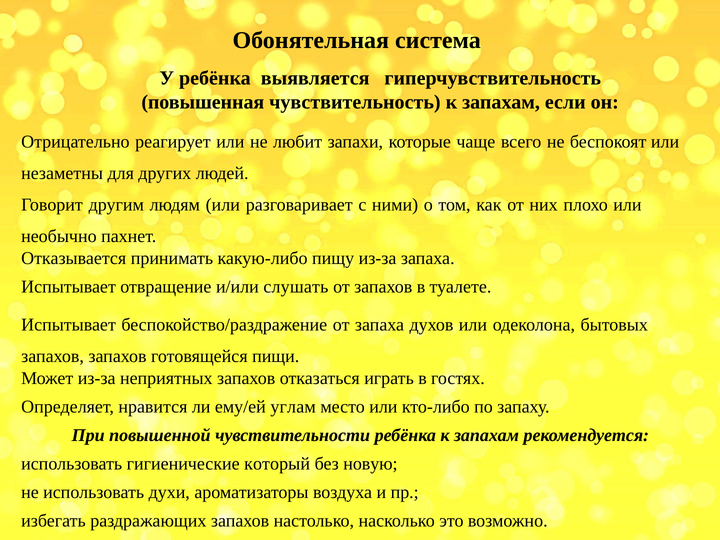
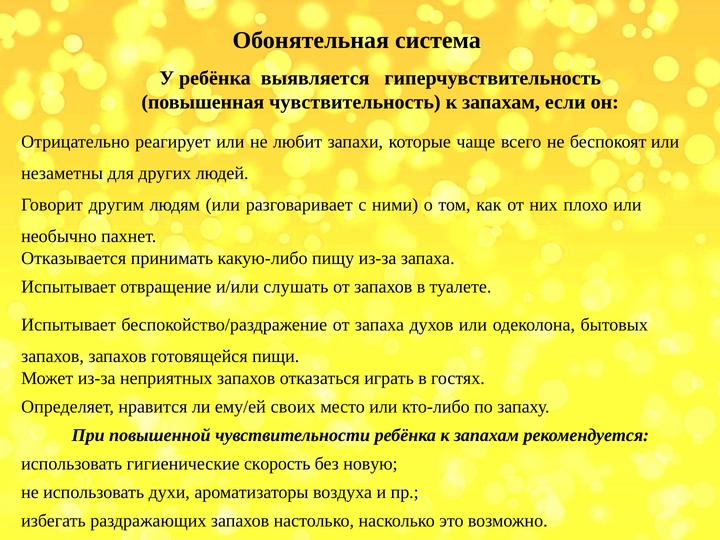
углам: углам -> своих (293, 407)
который: который -> скорость (277, 464)
